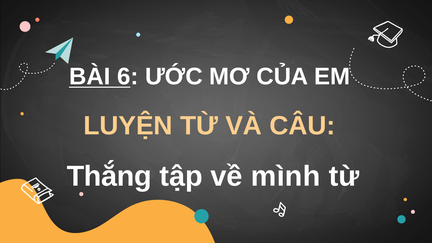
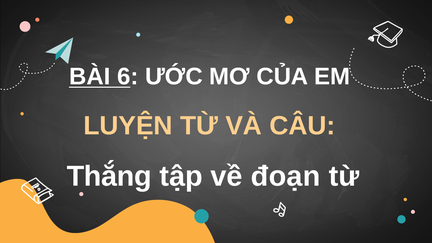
mình: mình -> đoạn (286, 176)
